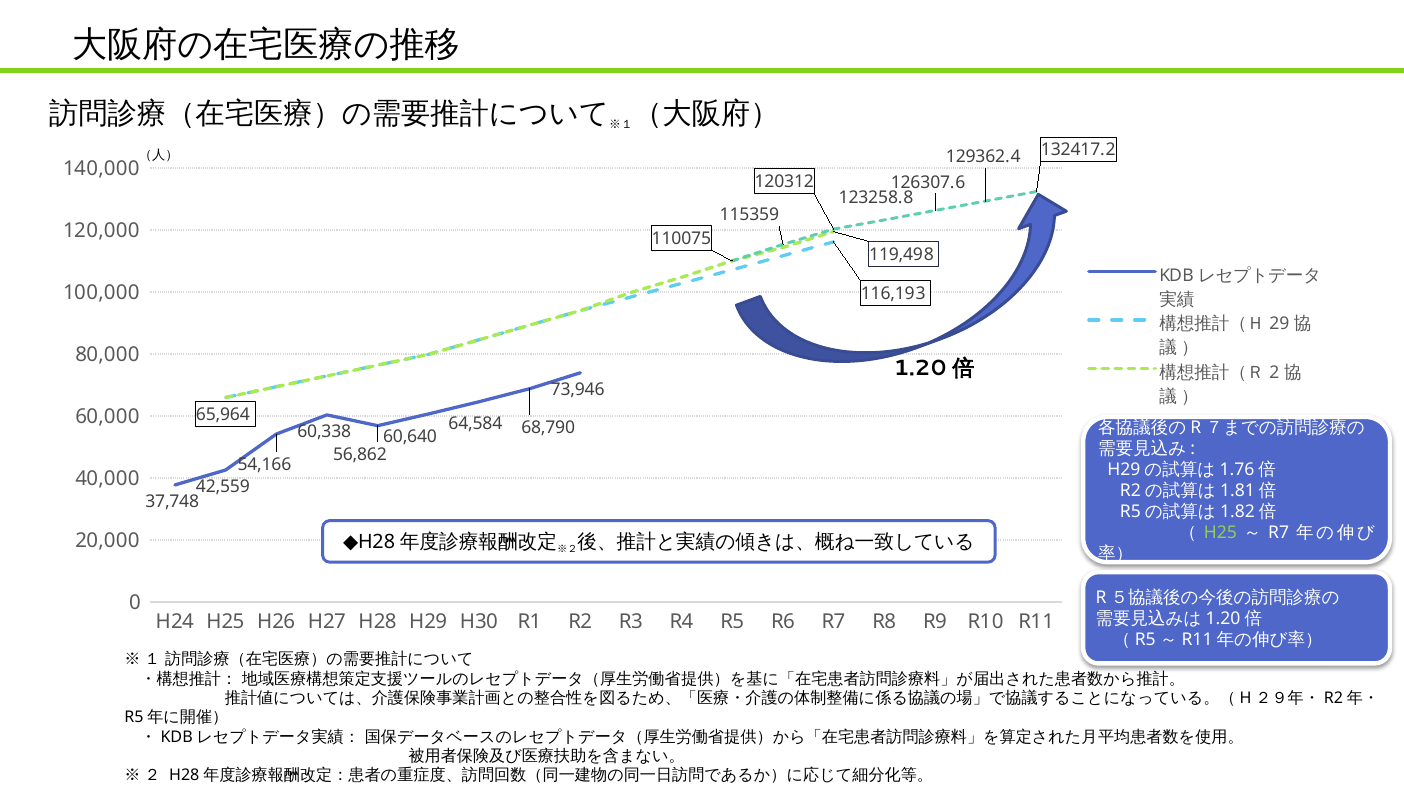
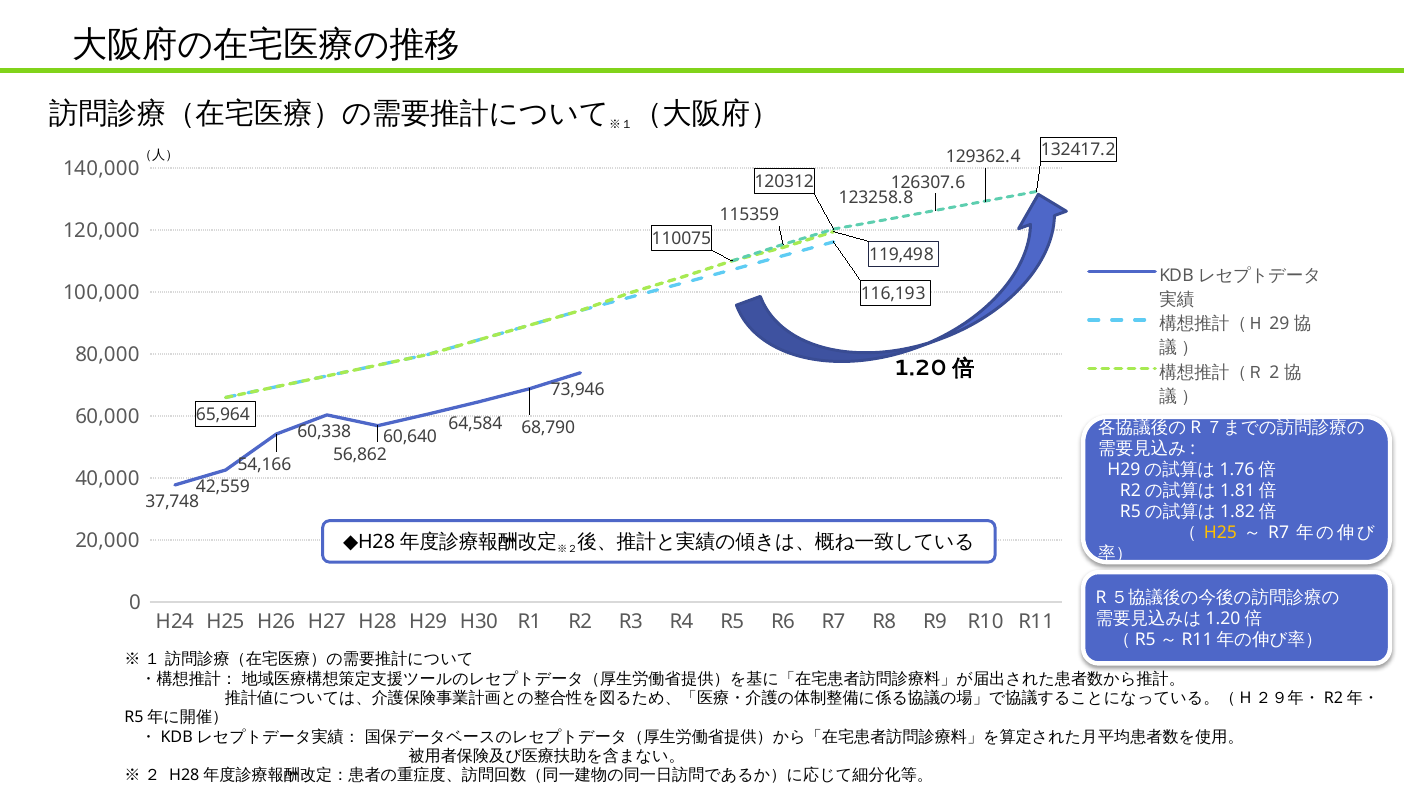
H25 colour: light green -> yellow (1220, 533)
